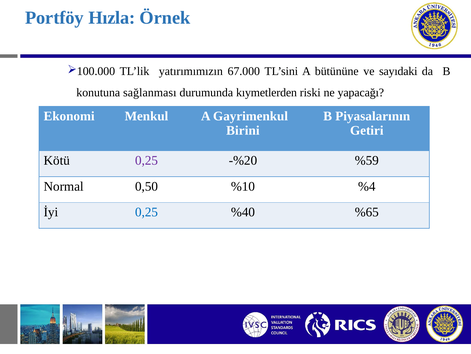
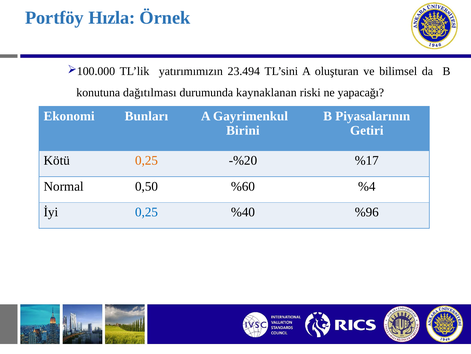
67.000: 67.000 -> 23.494 (244, 71)
bütününe: bütününe -> oluşturan (337, 71)
sayıdaki: sayıdaki -> bilimsel (398, 71)
sağlanması: sağlanması -> dağıtılması (150, 92)
kıymetlerden: kıymetlerden -> kaynaklanan (266, 92)
Menkul: Menkul -> Bunları (146, 116)
0,25 colour: purple -> orange (146, 160)
%59: %59 -> %17 (367, 160)
%10: %10 -> %60 (243, 186)
%65: %65 -> %96 (367, 212)
